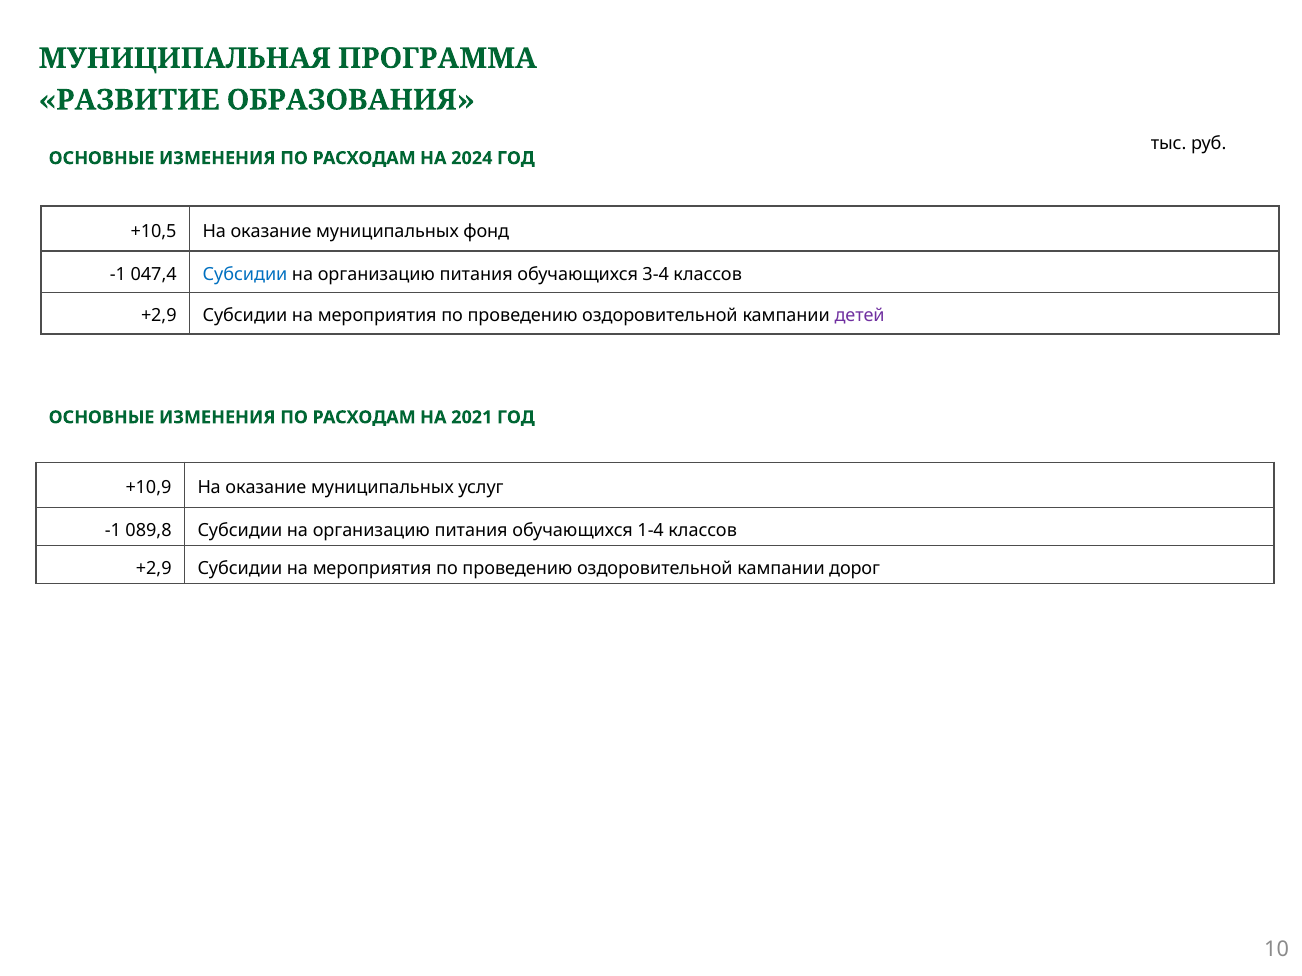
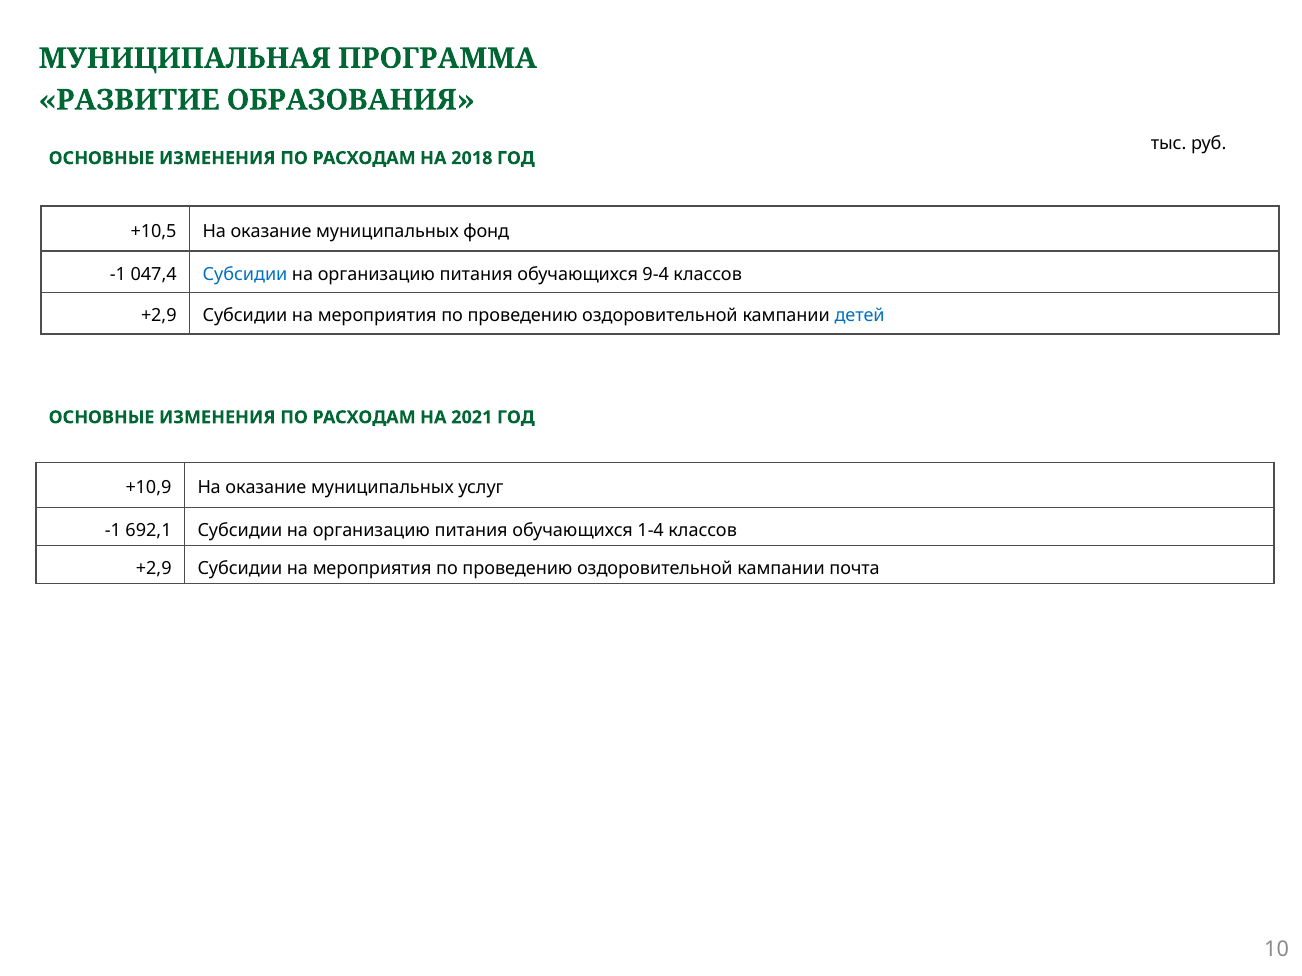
2024: 2024 -> 2018 (472, 158)
3-4: 3-4 -> 9-4 (656, 275)
детей colour: purple -> blue (860, 316)
089,8: 089,8 -> 692,1 (149, 531)
дорог: дорог -> почта (855, 569)
